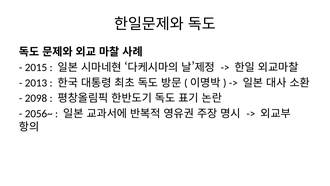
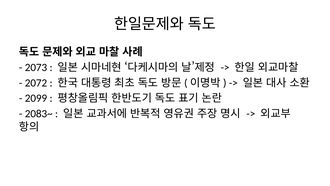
2015: 2015 -> 2073 (36, 67)
2013: 2013 -> 2072 (36, 83)
2098: 2098 -> 2099 (36, 98)
2056~: 2056~ -> 2083~ (39, 114)
